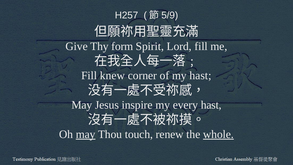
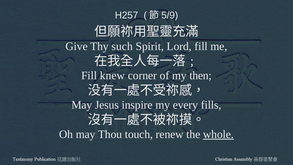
form: form -> such (122, 46)
my hast: hast -> then (201, 75)
every hast: hast -> fills (211, 105)
may underline: present -> none (86, 134)
